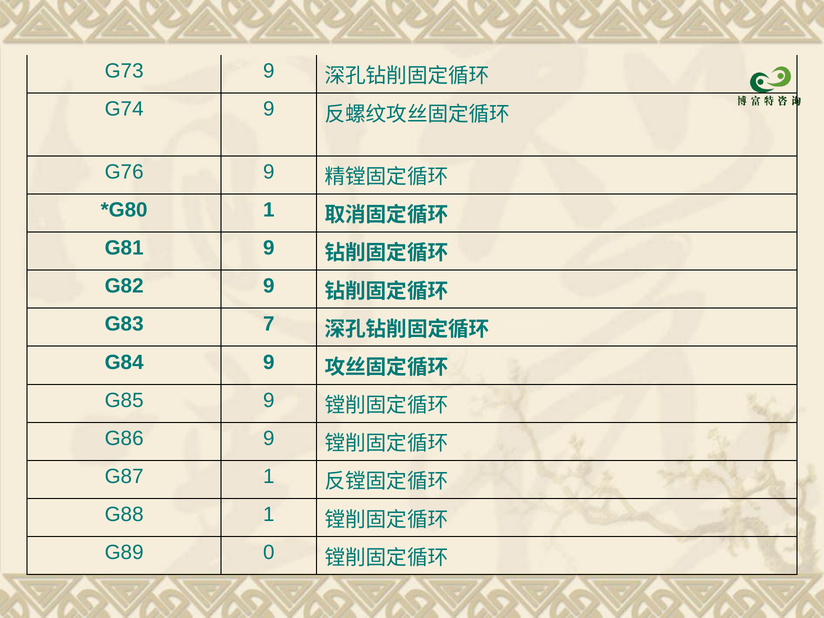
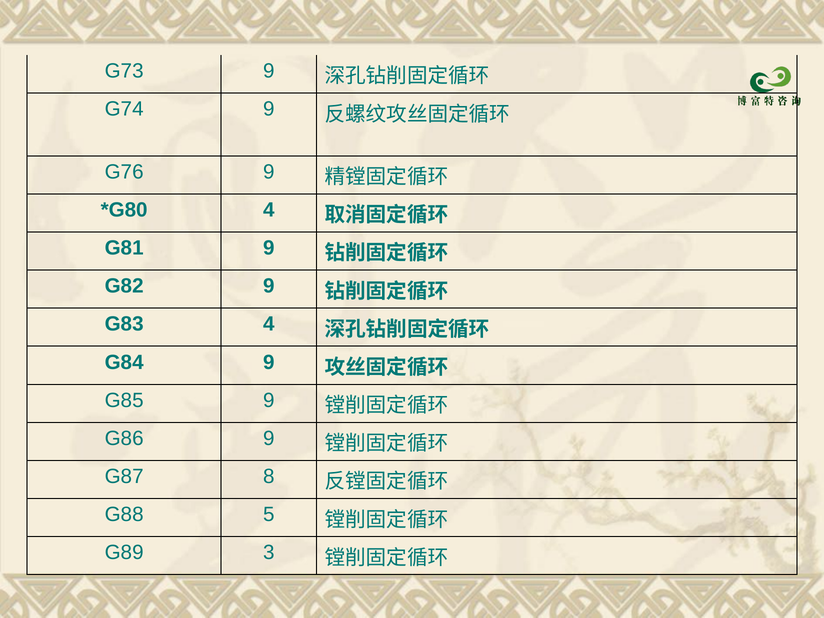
1: 1 -> 4 (269, 210)
G83 7: 7 -> 4 (269, 324)
G87 1: 1 -> 8 (269, 476)
G88 1: 1 -> 5 (269, 515)
0: 0 -> 3 (269, 553)
